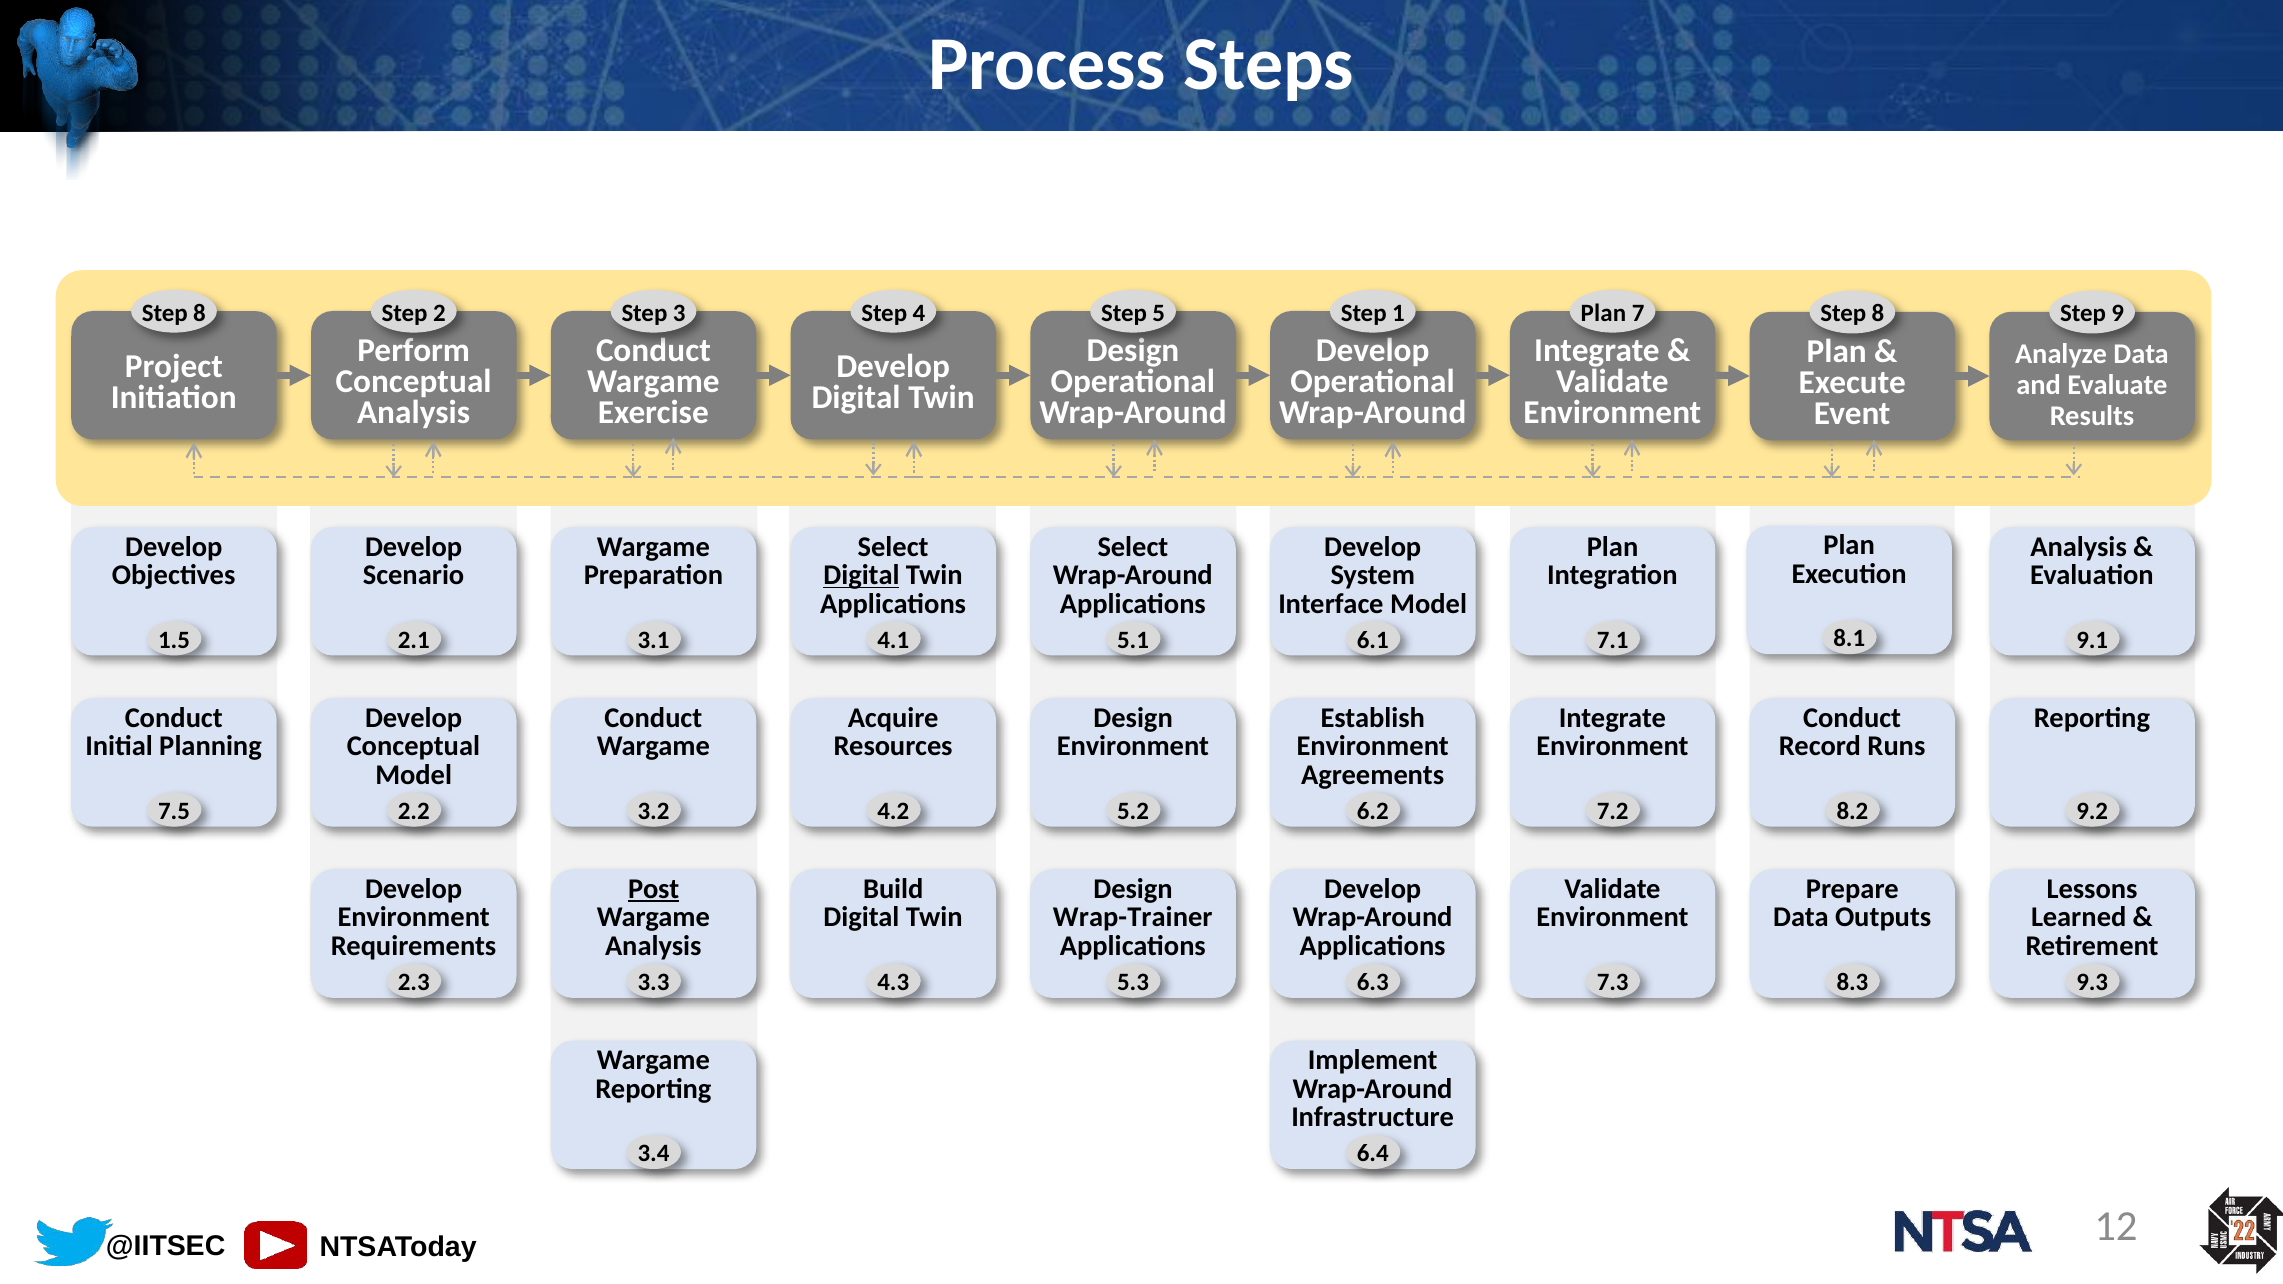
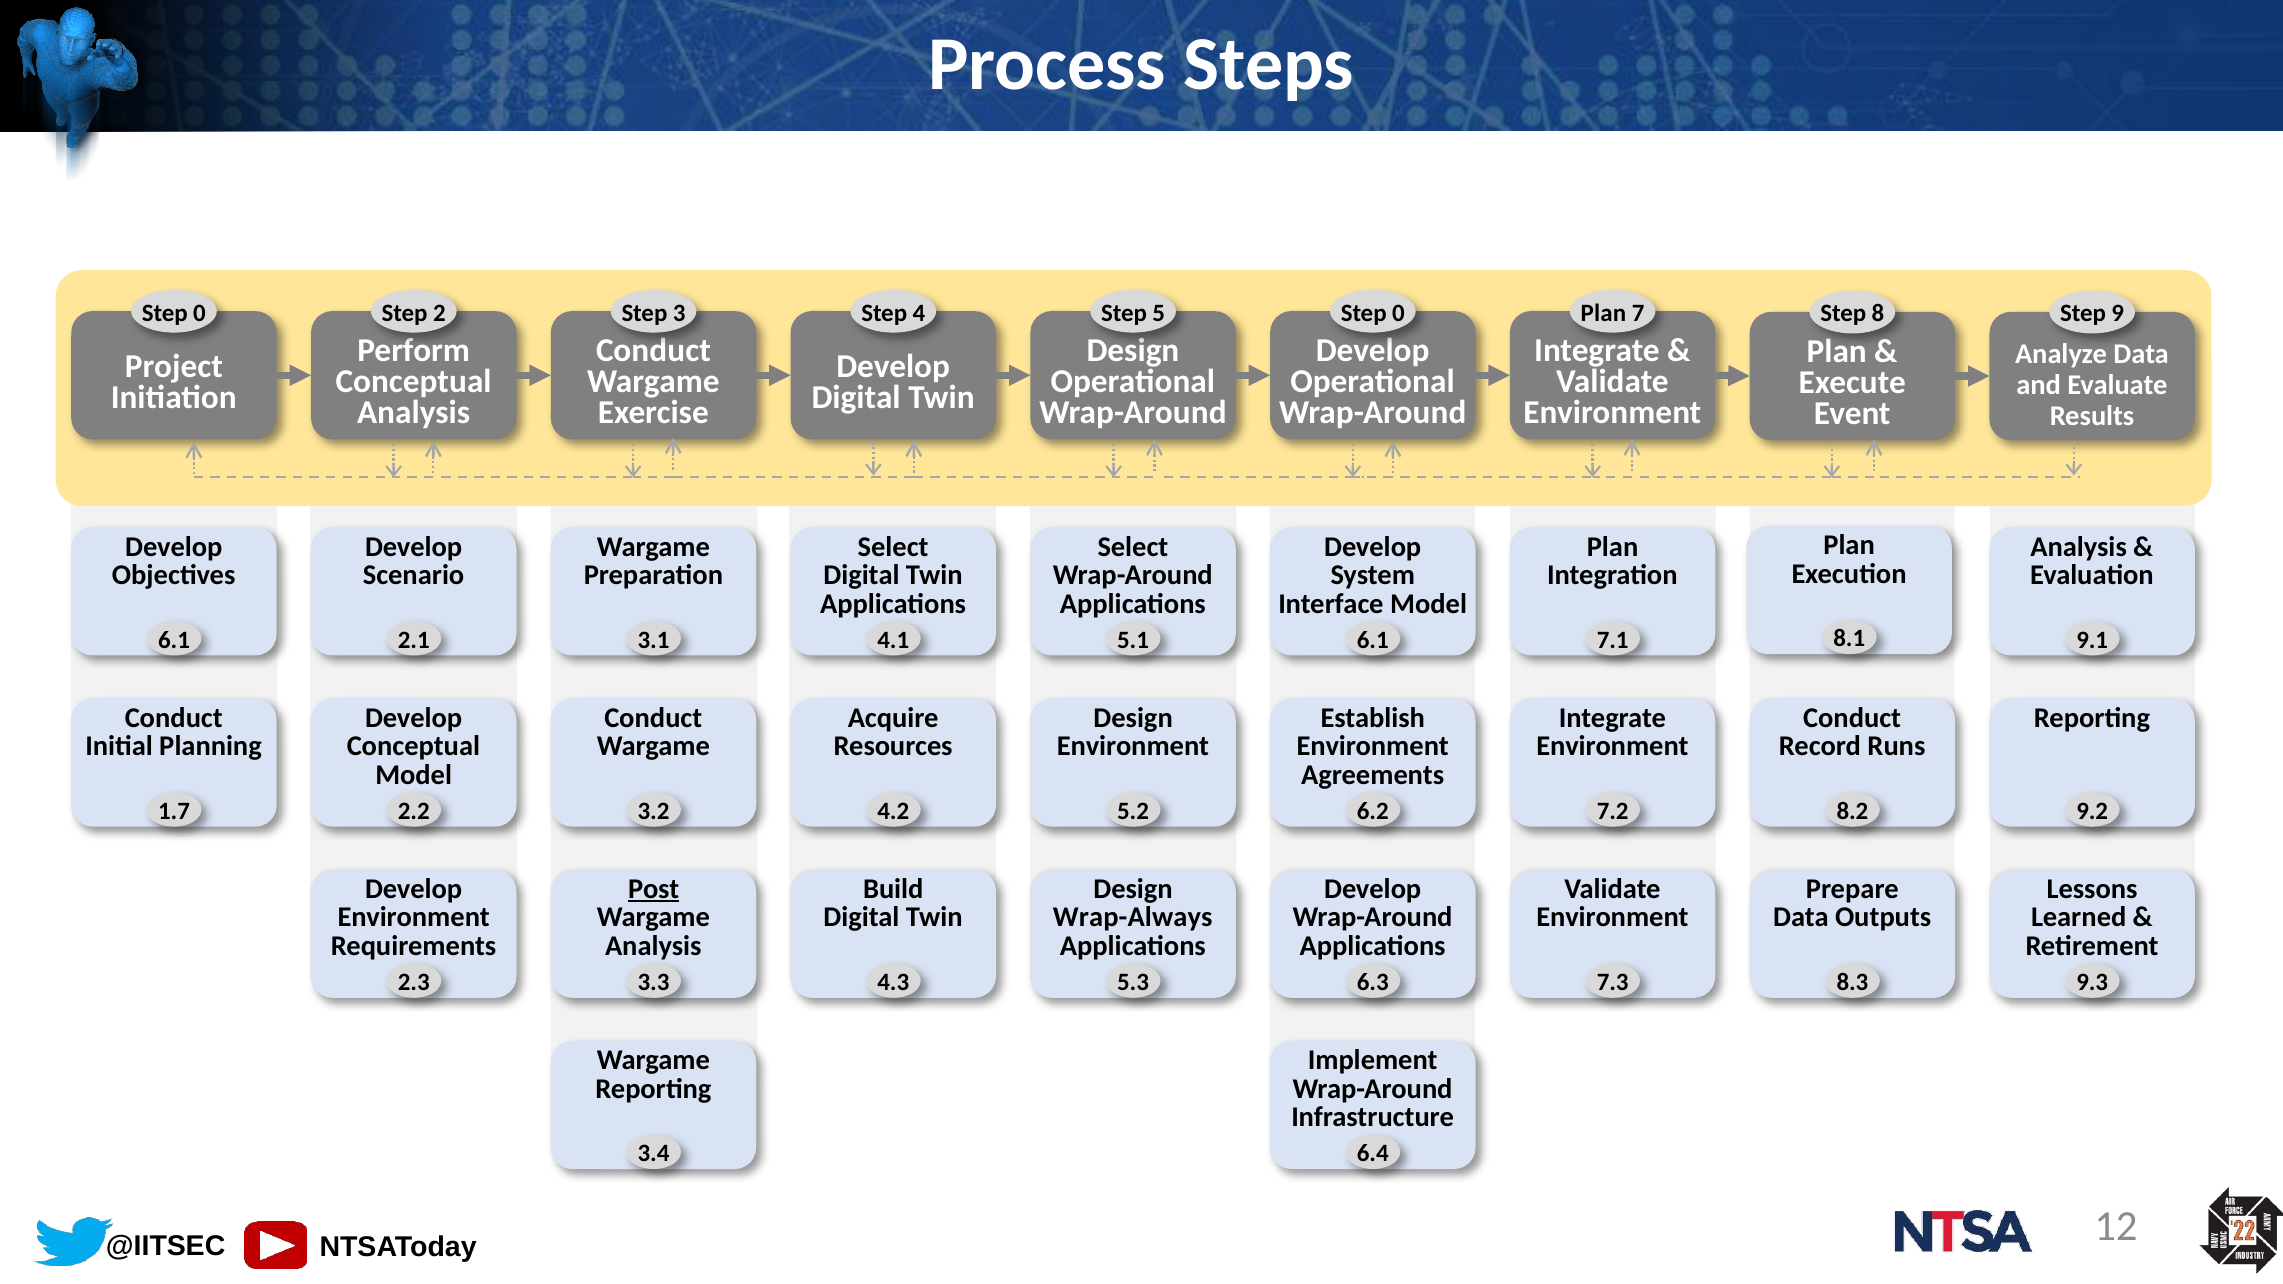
8: 8 -> 0 (200, 313)
1: 1 -> 0 (1398, 313)
Digital underline: present -> none (861, 575)
1.5: 1.5 -> 6.1 (174, 640)
7.5: 7.5 -> 1.7 (174, 811)
Wrap-Trainer: Wrap-Trainer -> Wrap-Always (1133, 918)
